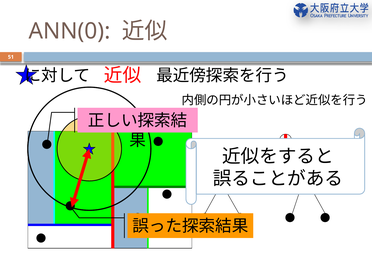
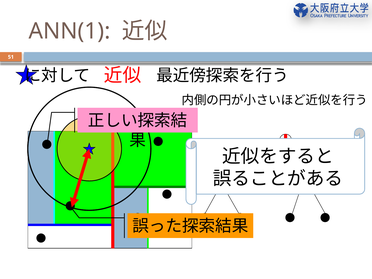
ANN(0: ANN(0 -> ANN(1 (69, 31)
